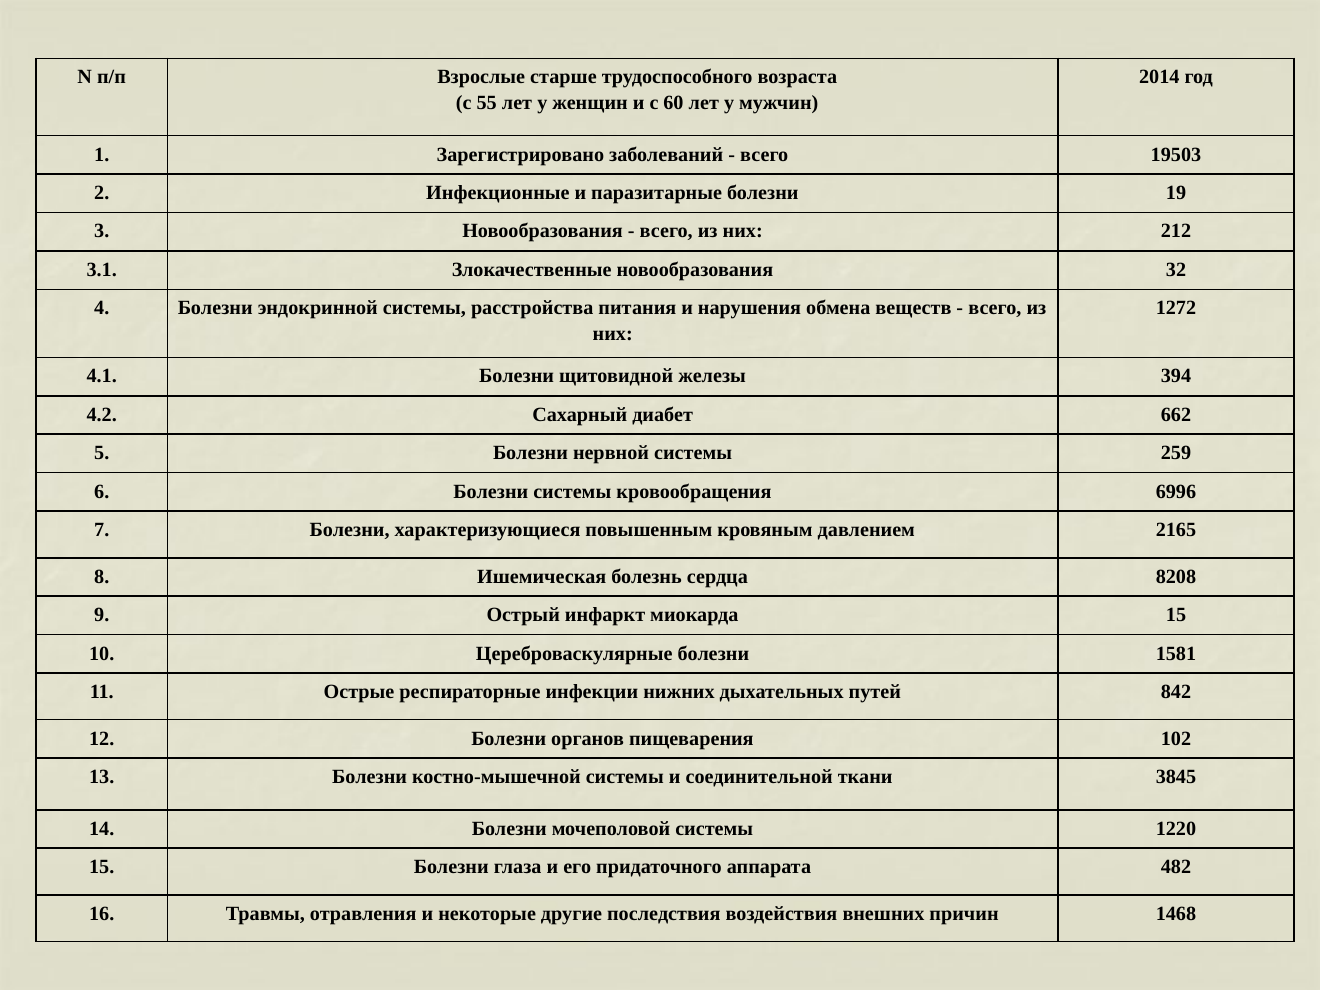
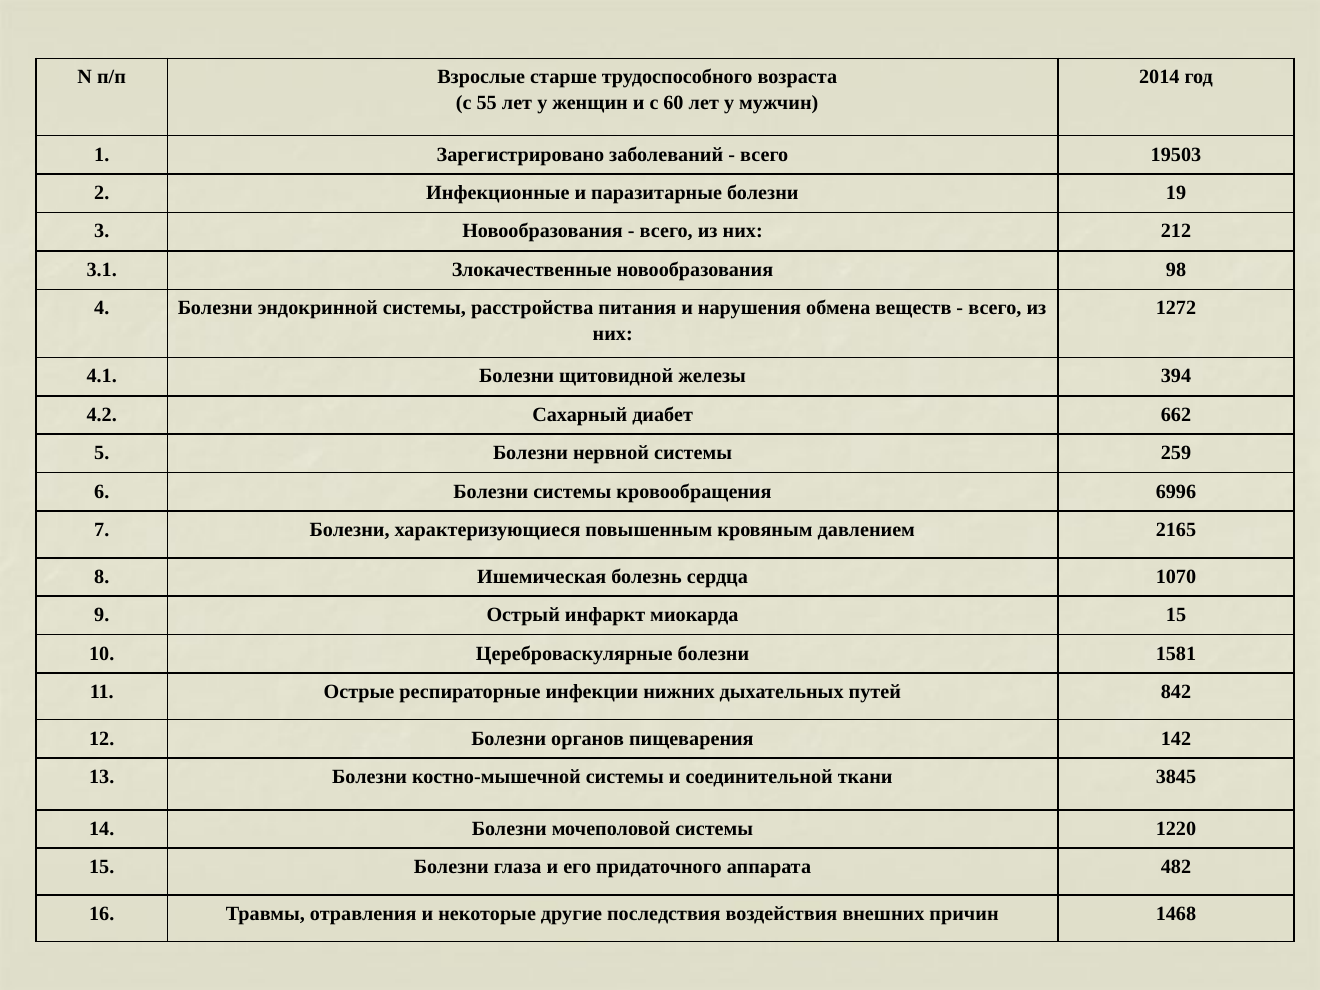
32: 32 -> 98 (1176, 270)
8208: 8208 -> 1070 (1176, 577)
102: 102 -> 142 (1176, 739)
